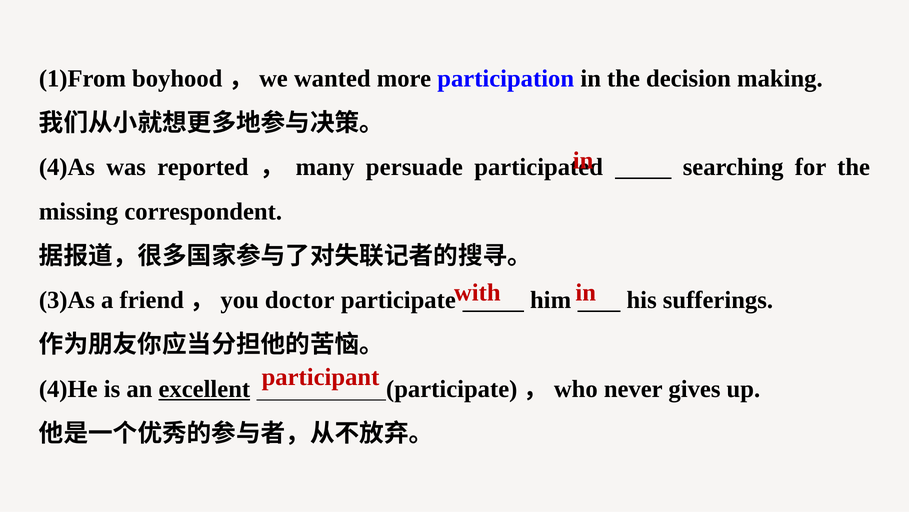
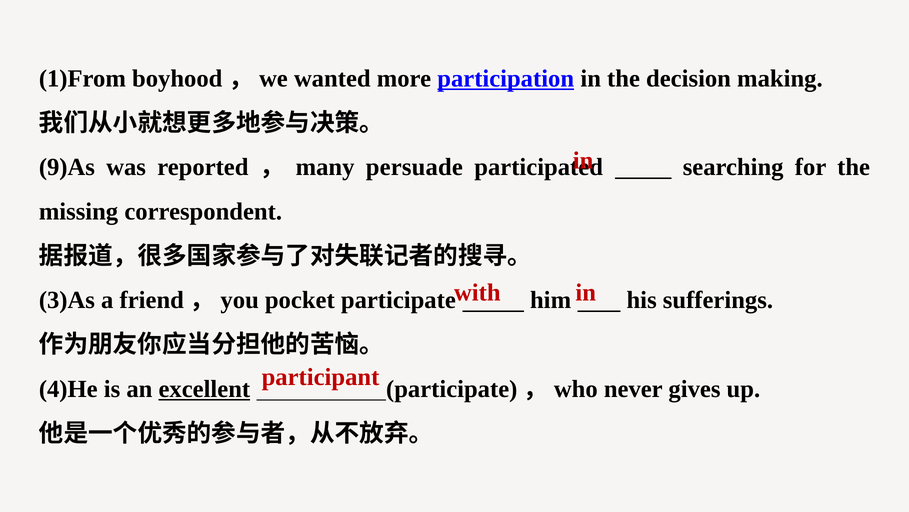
participation underline: none -> present (506, 79)
4)As: 4)As -> 9)As (67, 167)
doctor: doctor -> pocket (300, 300)
